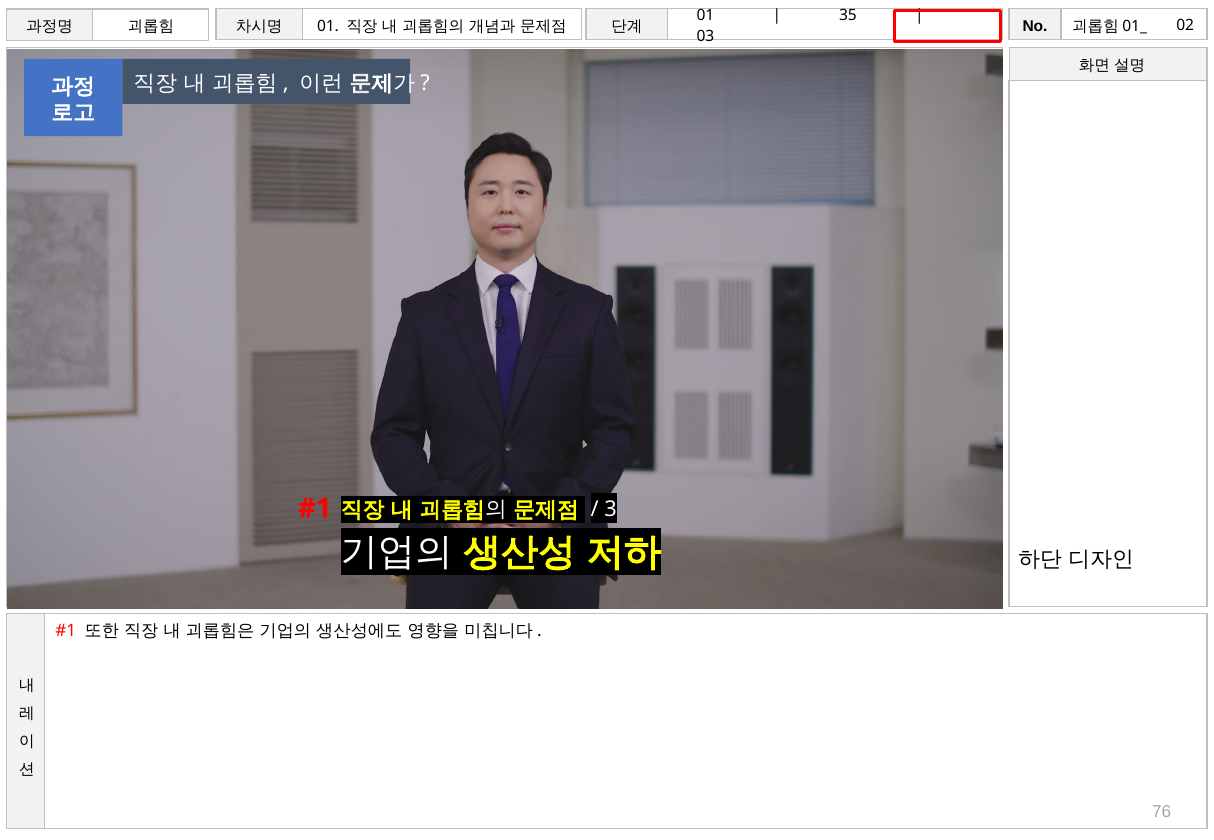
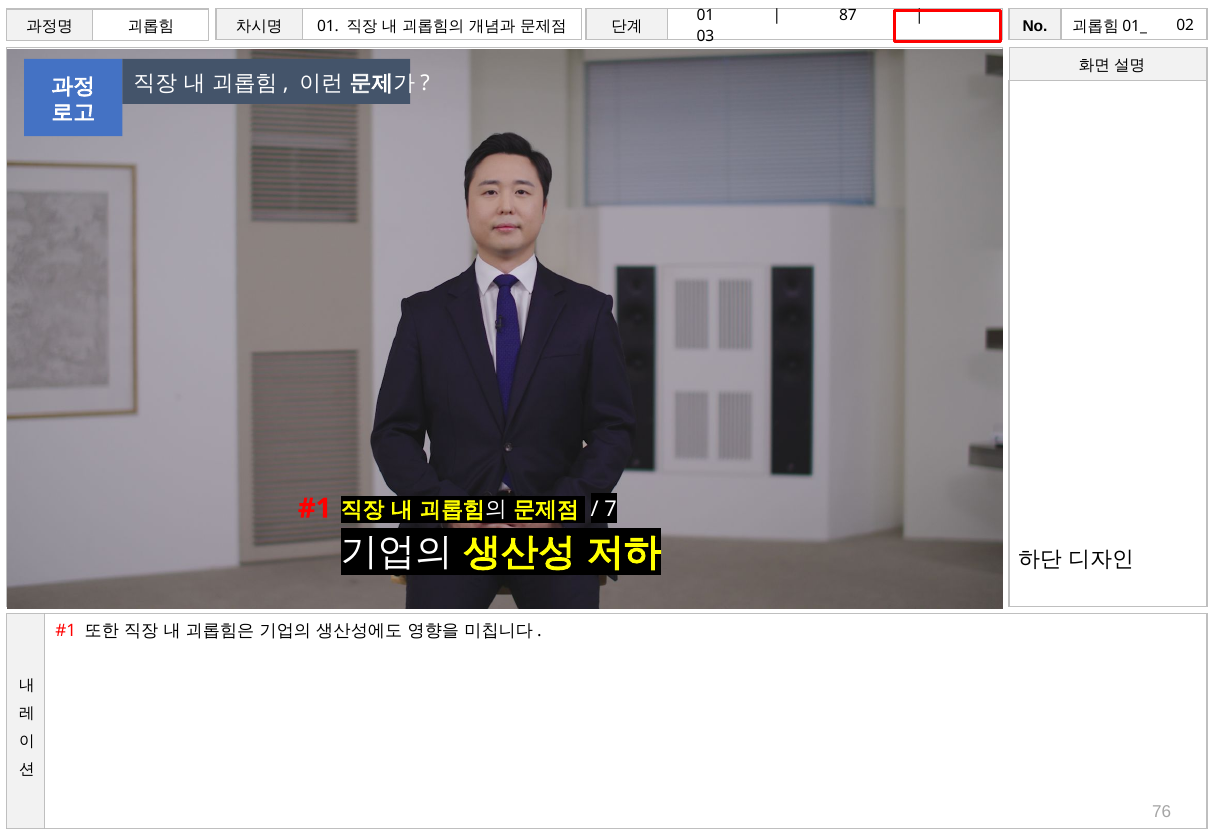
35: 35 -> 87 (848, 16)
3: 3 -> 7 (611, 510)
